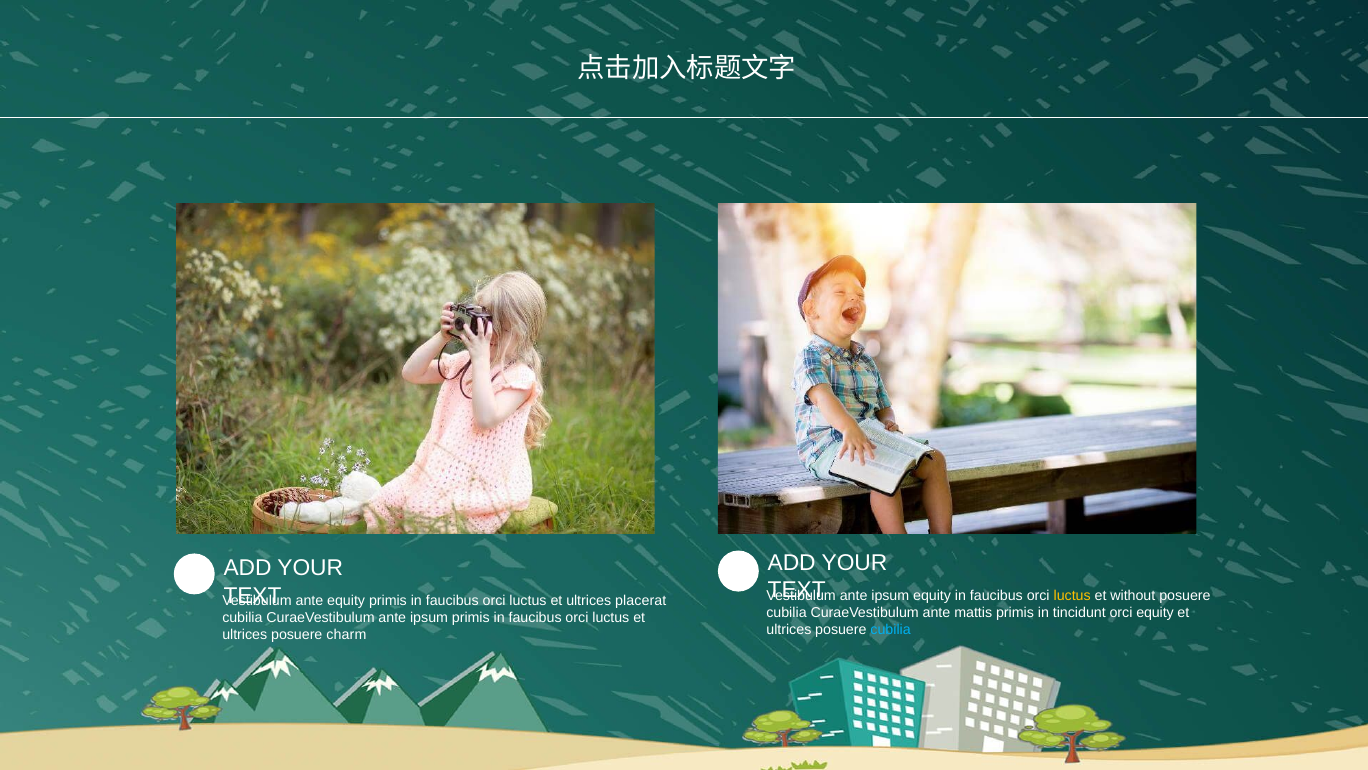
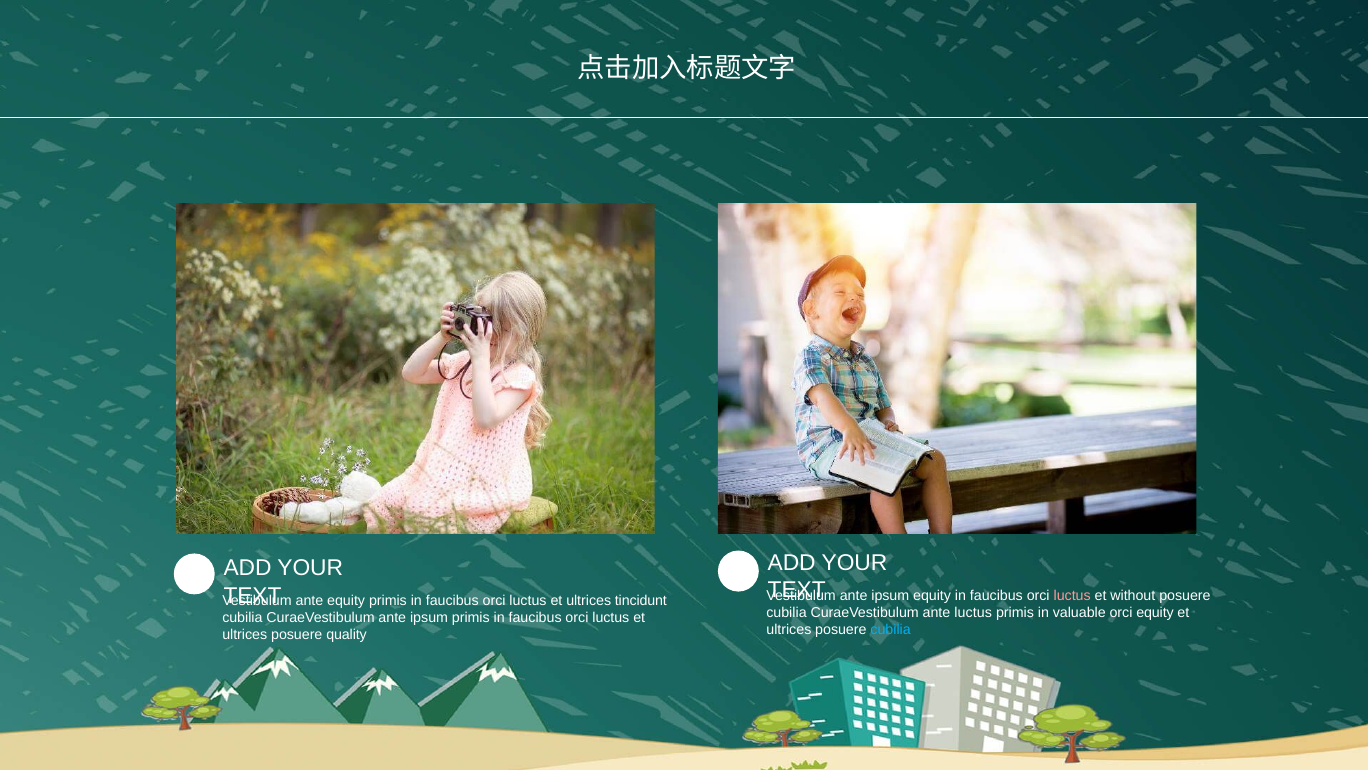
luctus colour: yellow -> pink (1072, 595)
placerat: placerat -> tincidunt (641, 601)
ante mattis: mattis -> luctus (973, 613)
tincidunt: tincidunt -> valuable (1079, 613)
charm: charm -> quality (347, 635)
